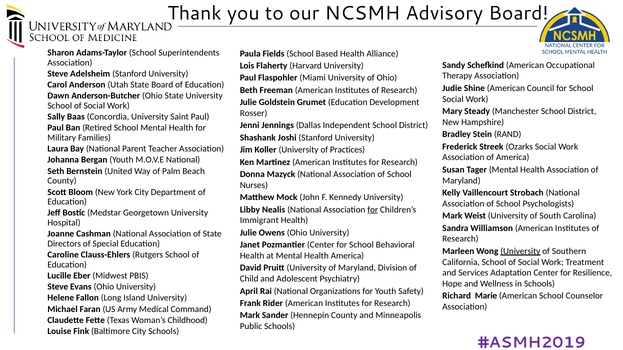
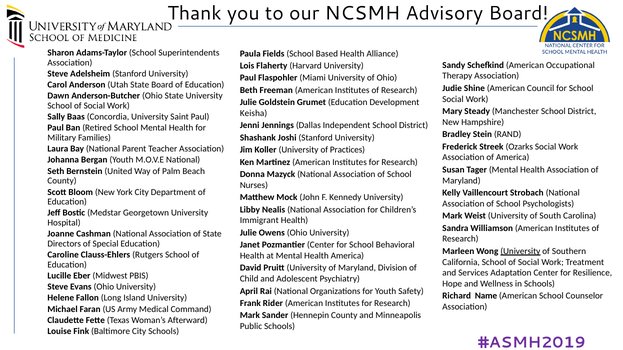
Rosser: Rosser -> Keisha (254, 113)
for underline: present -> none (373, 210)
Marie: Marie -> Name (486, 296)
Childhood: Childhood -> Afterward (188, 321)
